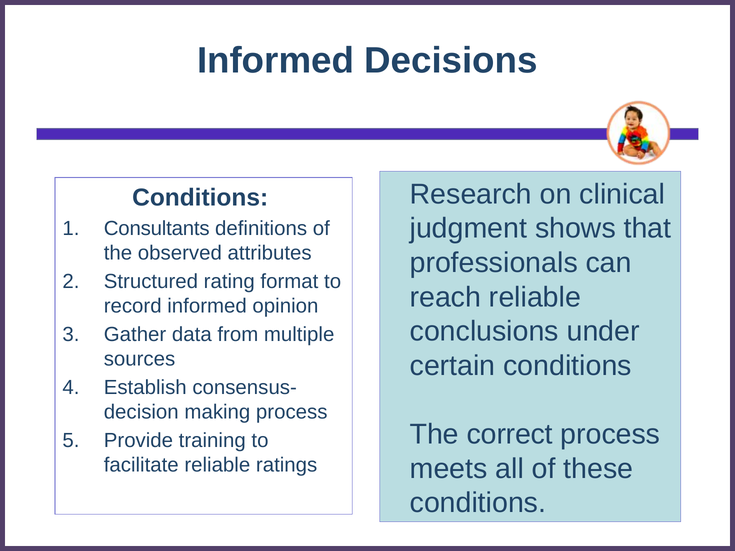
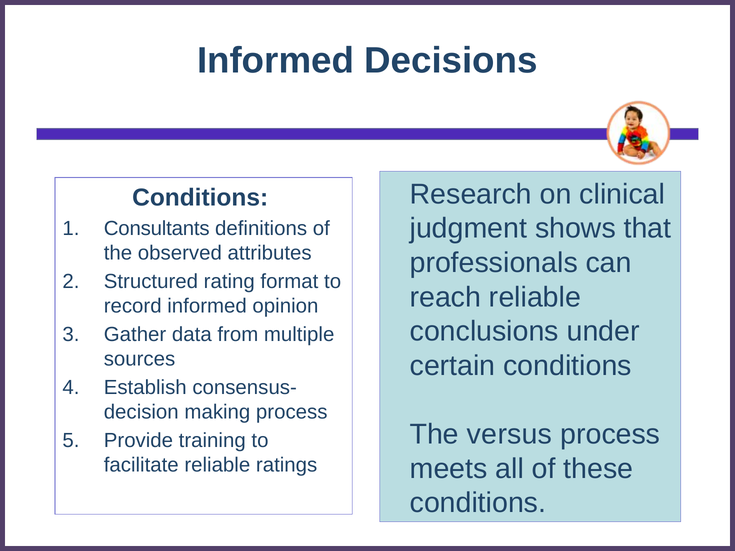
correct: correct -> versus (510, 434)
